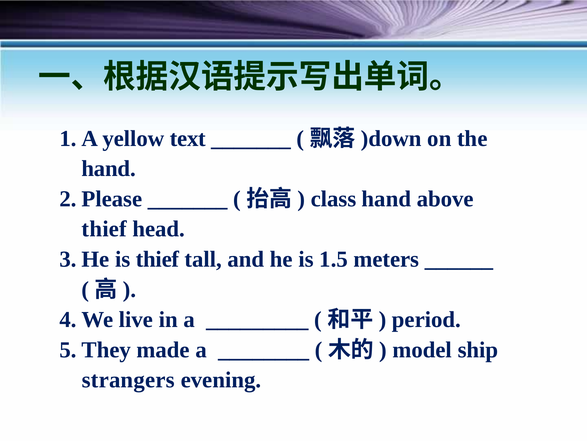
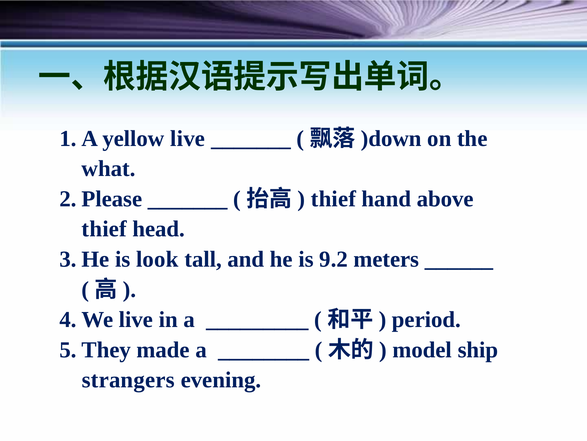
yellow text: text -> live (188, 138)
hand: hand -> what (108, 168)
class: class -> thief (333, 199)
is thief: thief -> look (157, 259)
1.5: 1.5 -> 9.2 (334, 259)
